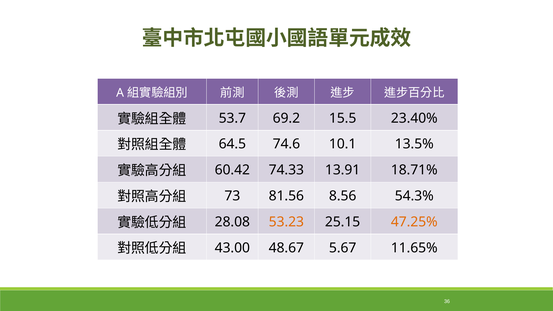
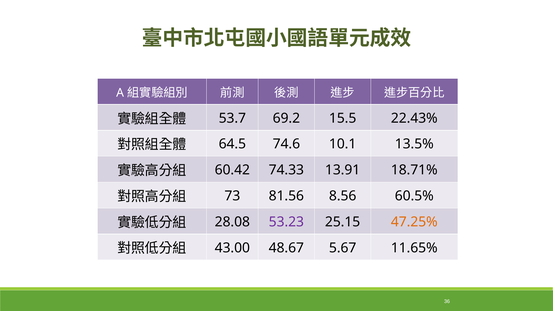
23.40%: 23.40% -> 22.43% (414, 118)
54.3%: 54.3% -> 60.5% (414, 196)
53.23 colour: orange -> purple (286, 222)
